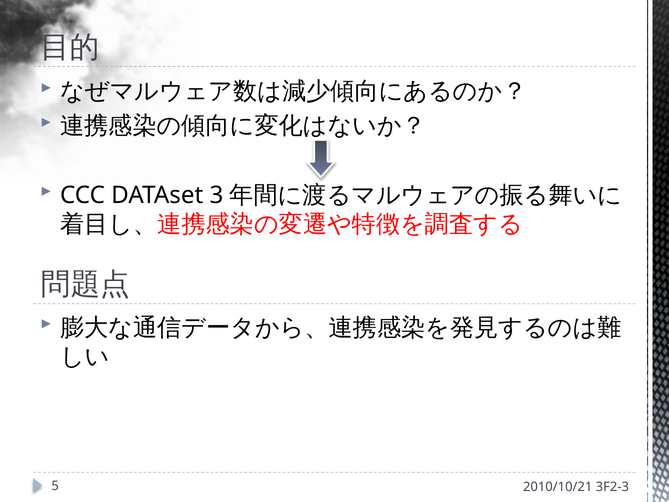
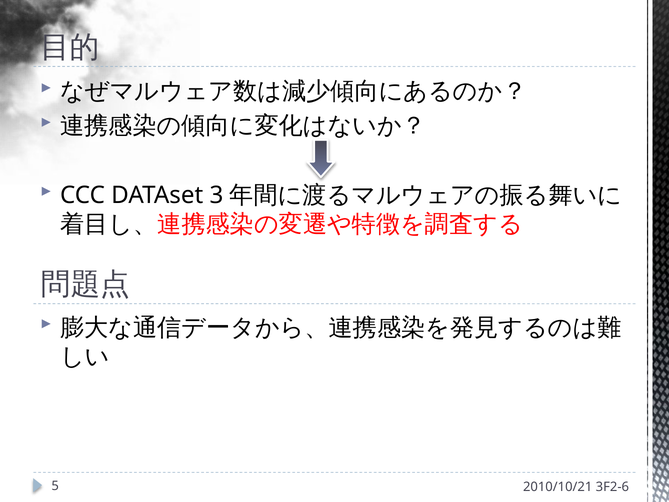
3F2-3: 3F2-3 -> 3F2-6 (612, 487)
